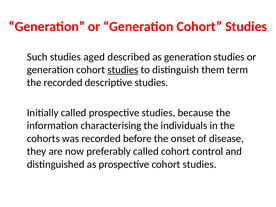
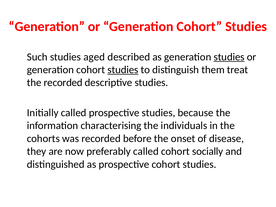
studies underline: none -> present (229, 57)
term: term -> treat (238, 70)
control: control -> socially (208, 151)
